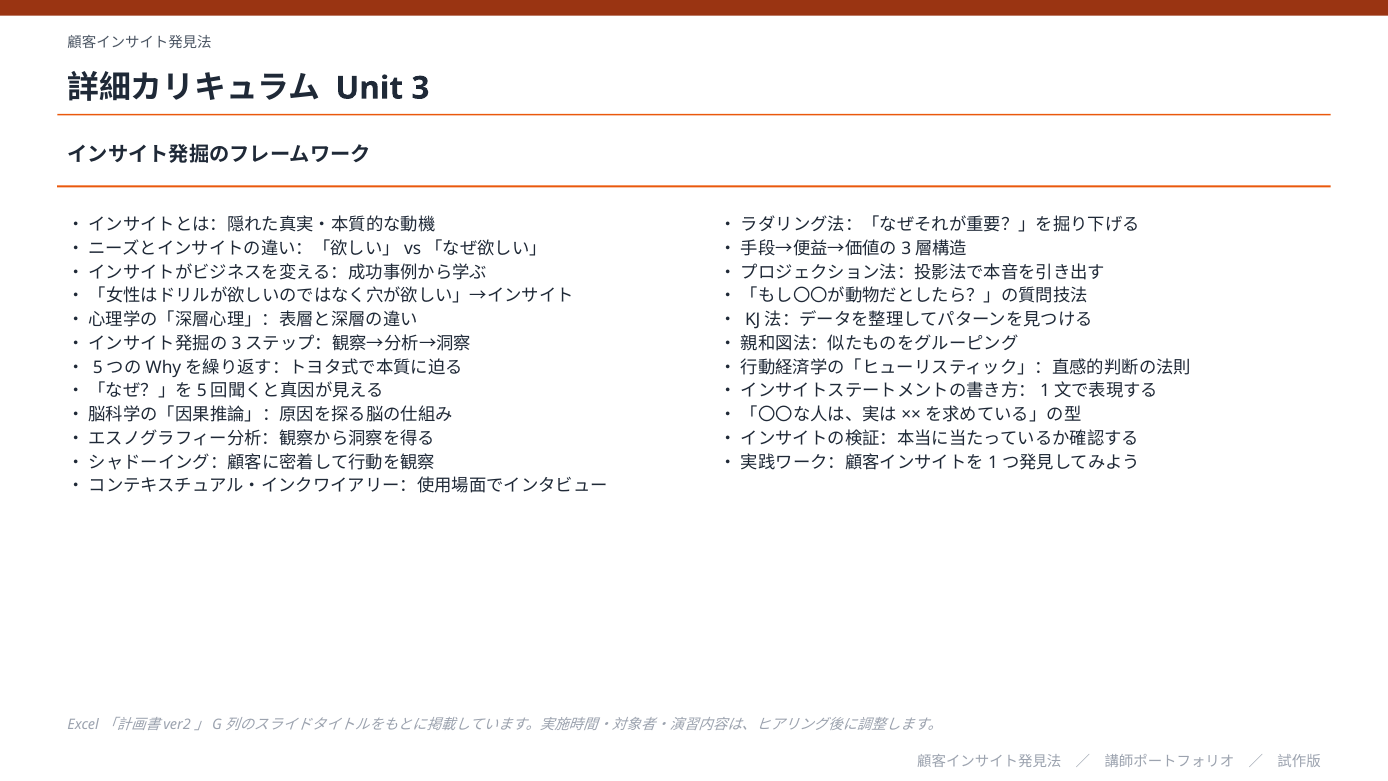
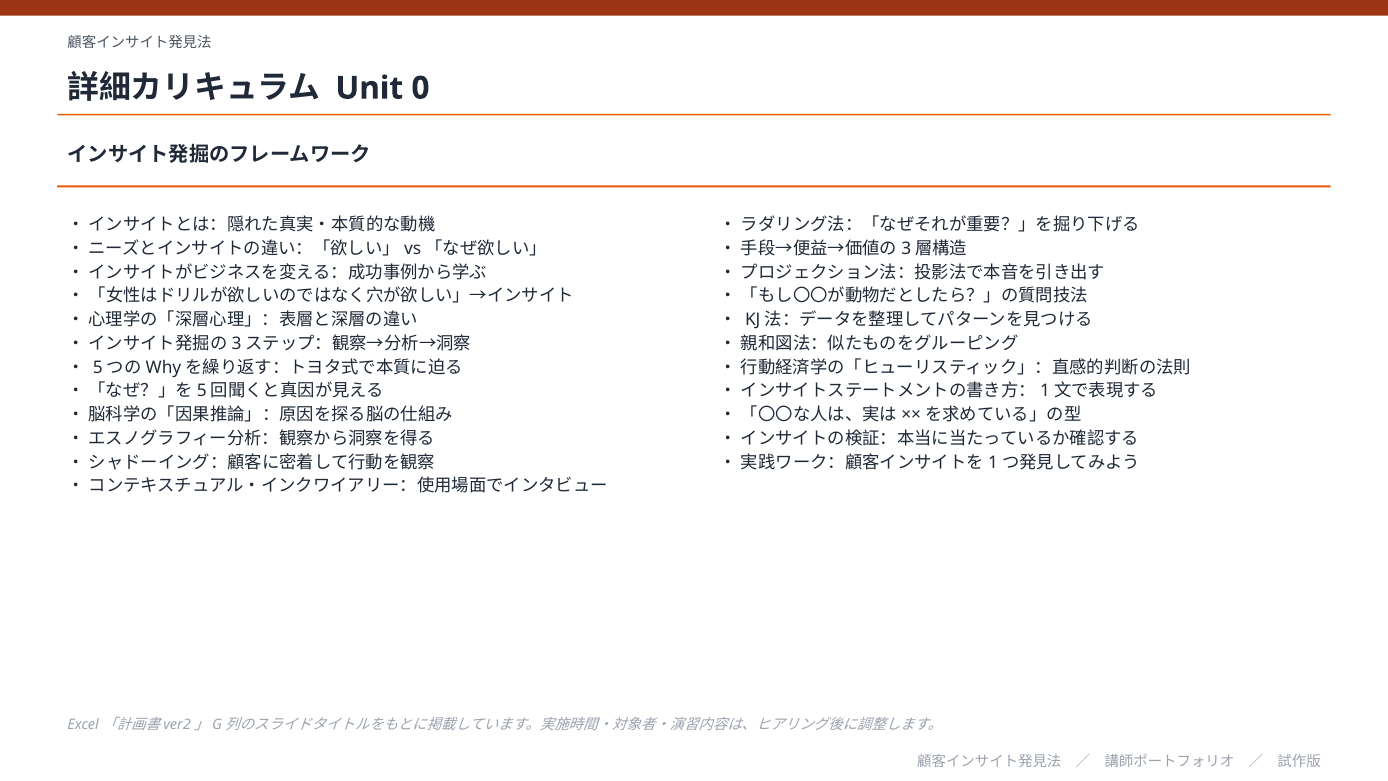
3: 3 -> 0 (420, 88)
